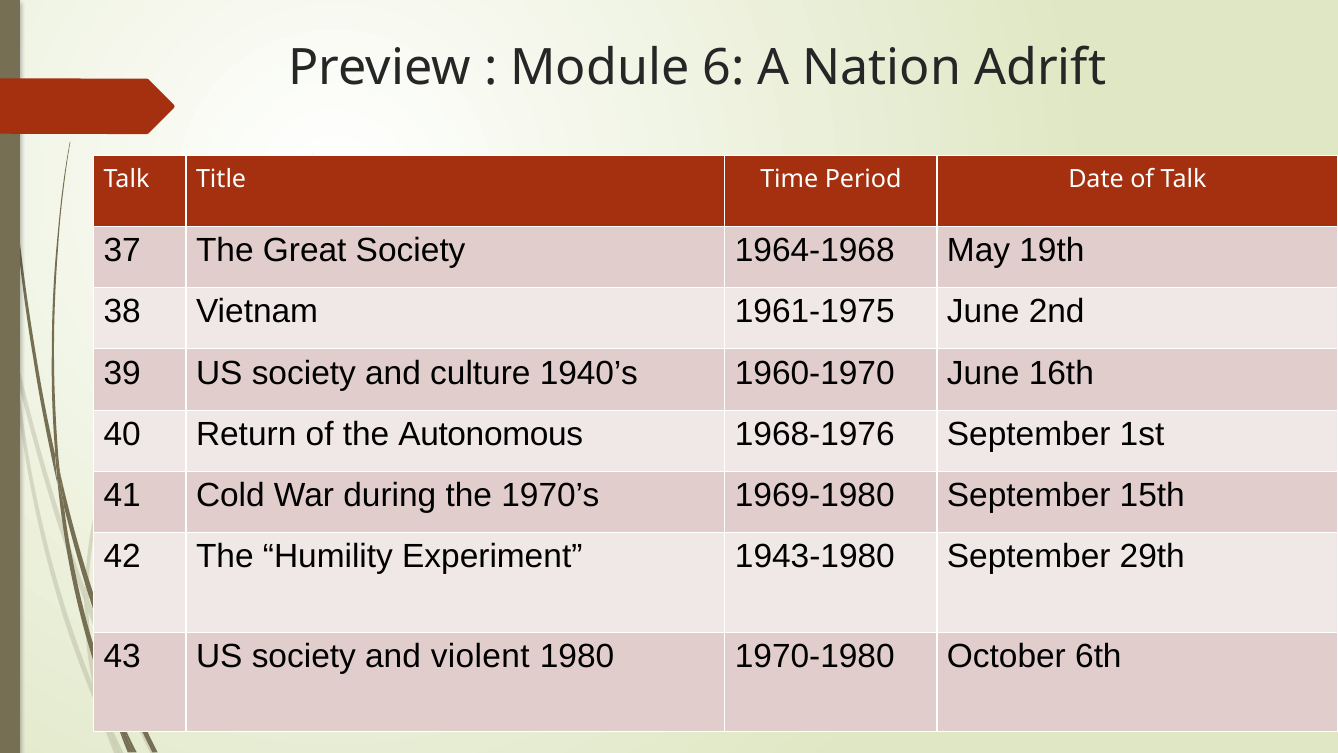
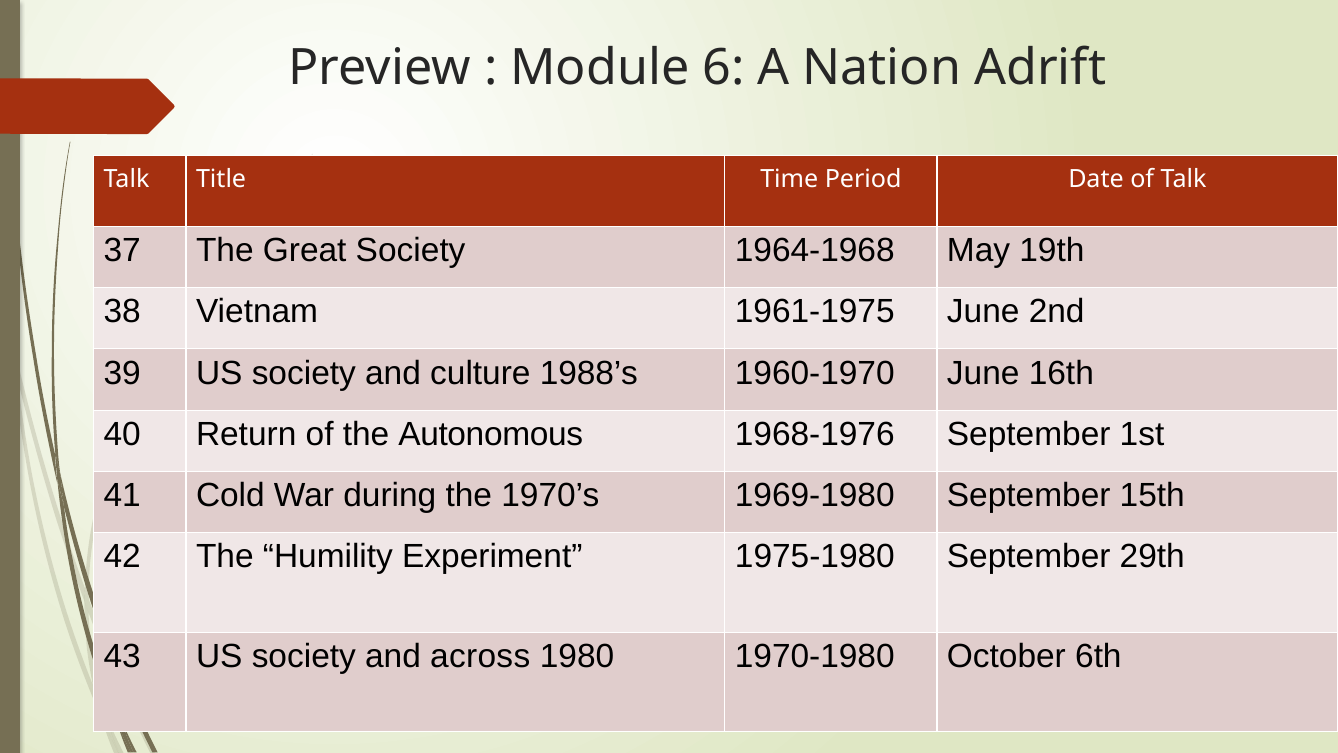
1940’s: 1940’s -> 1988’s (589, 373)
1943-1980: 1943-1980 -> 1975-1980 (815, 557)
violent: violent -> across (480, 656)
